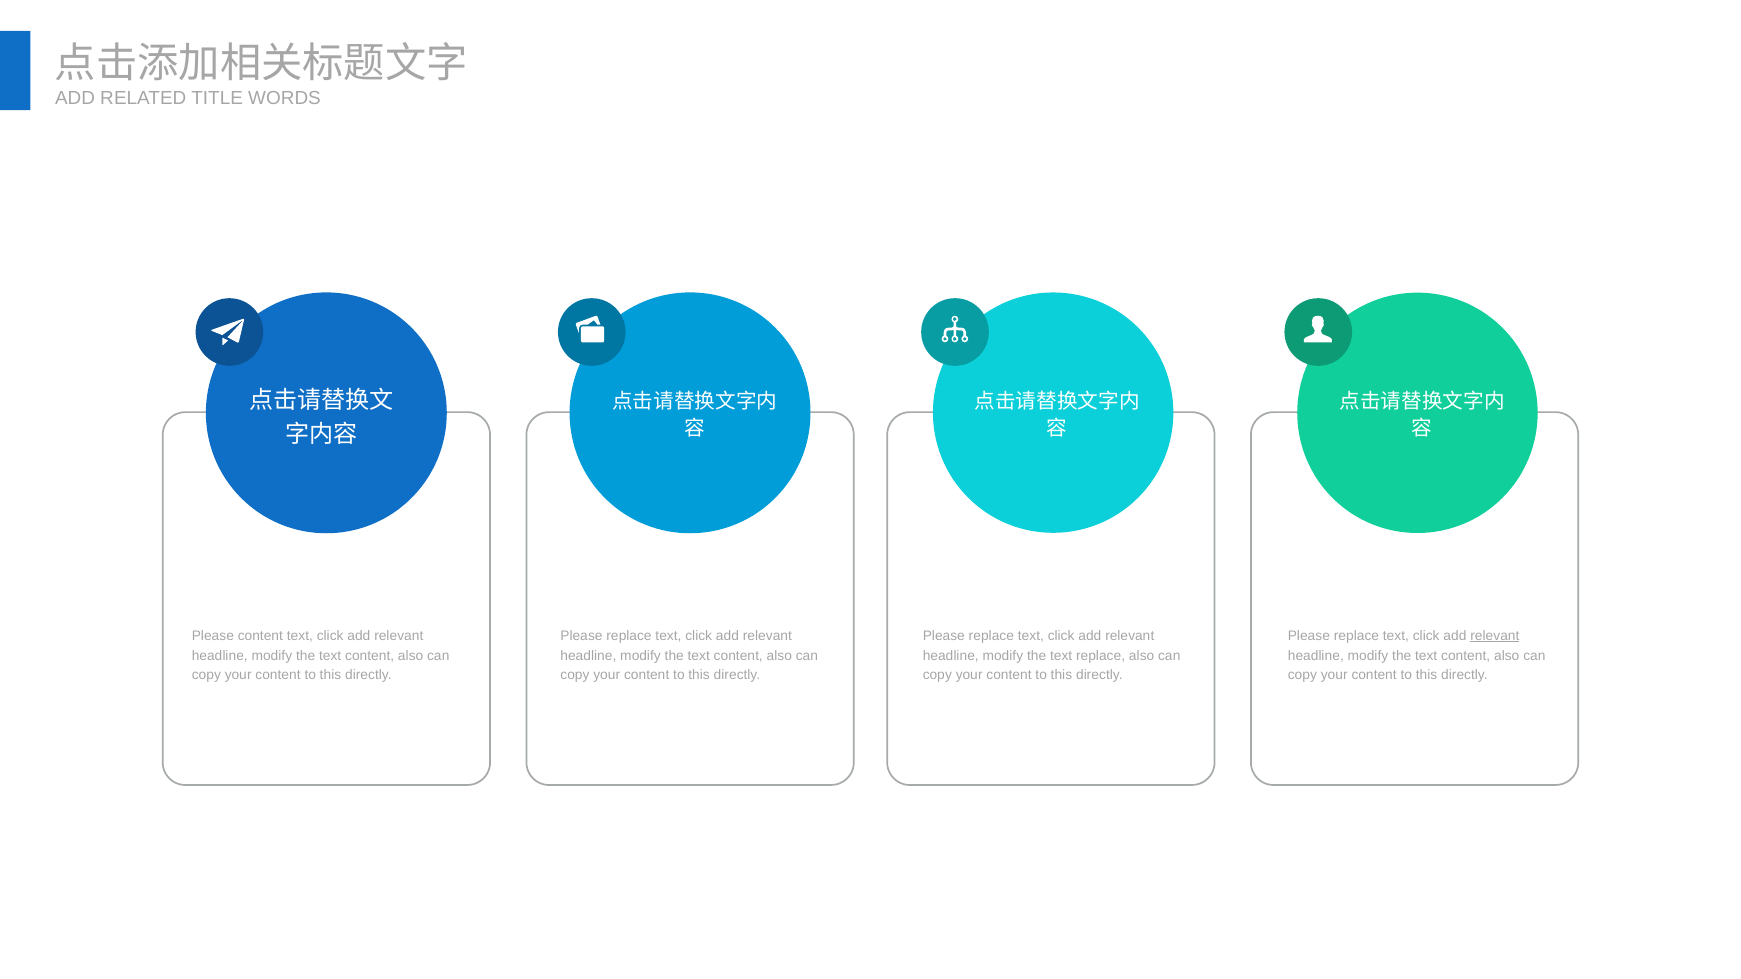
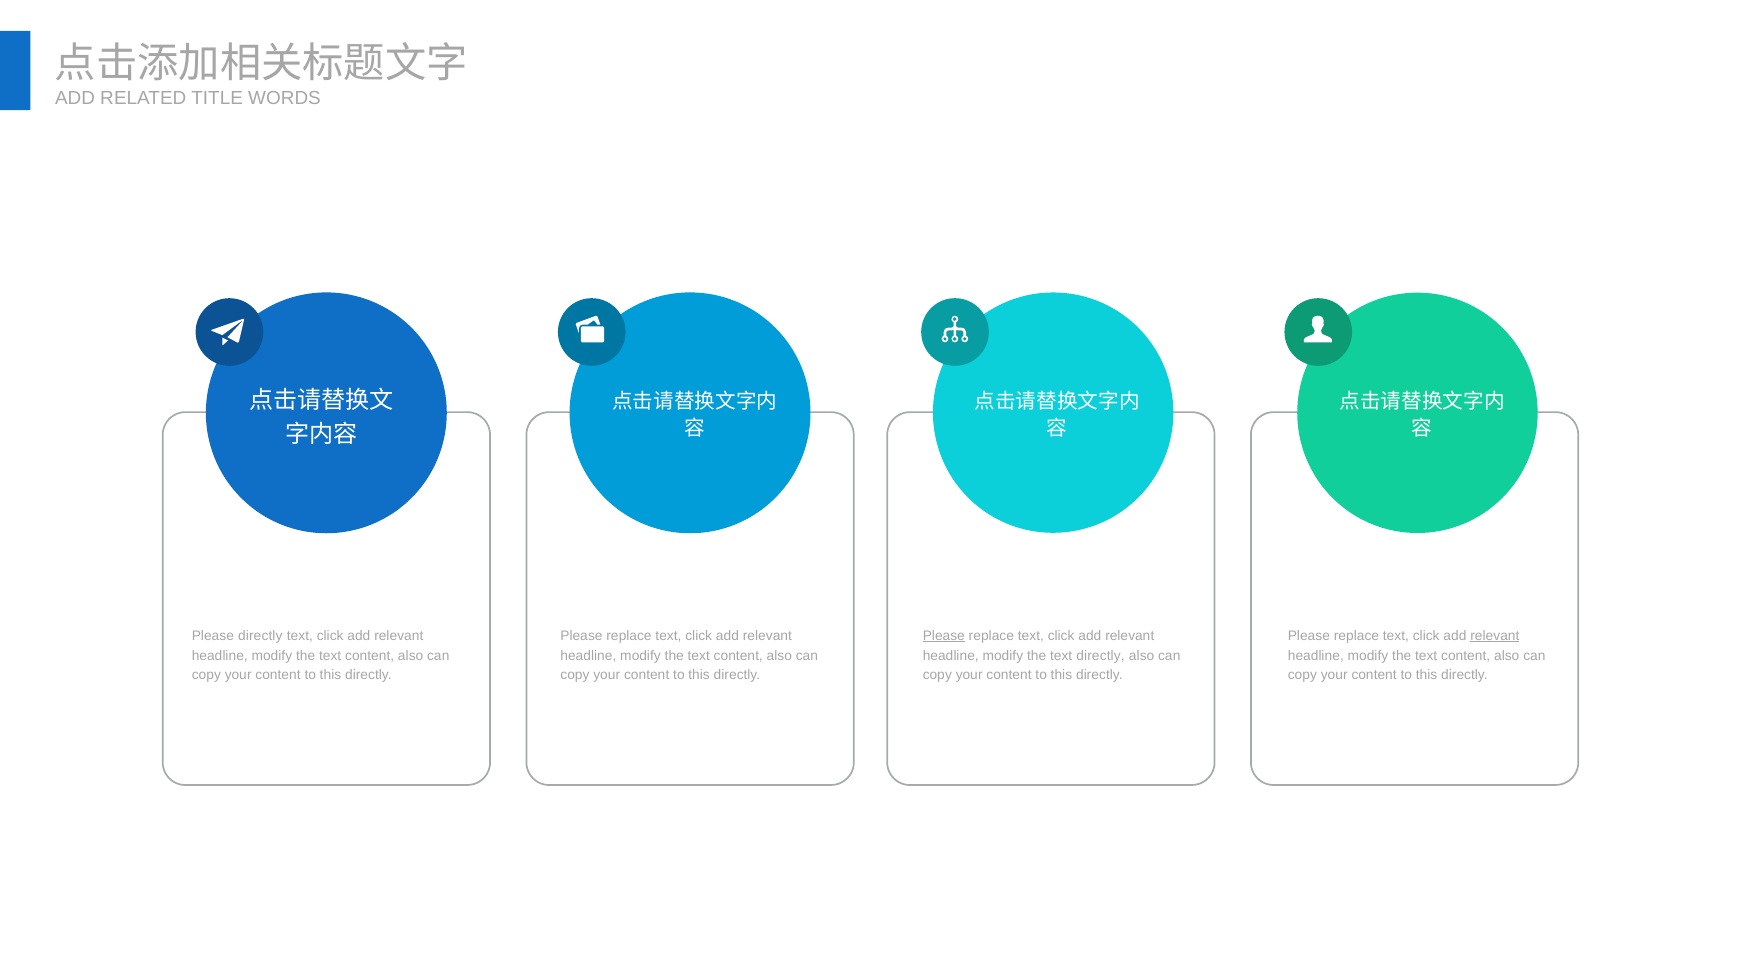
Please content: content -> directly (260, 636)
Please underline: none -> present (944, 636)
text replace: replace -> directly (1101, 656)
